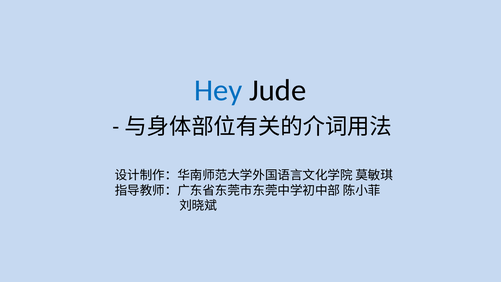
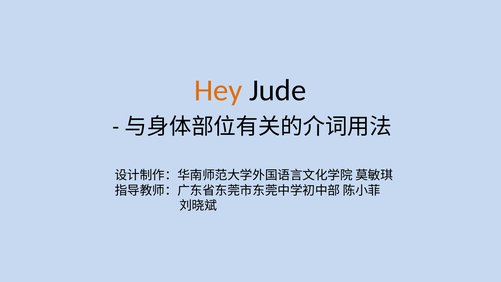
Hey colour: blue -> orange (218, 90)
